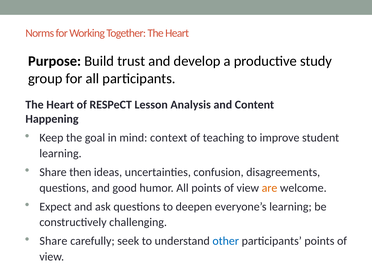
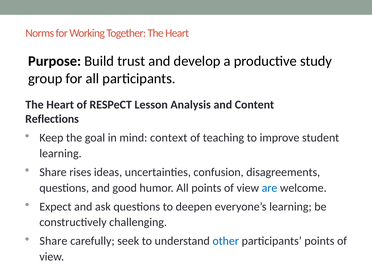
Happening: Happening -> Reflections (52, 119)
then: then -> rises (80, 172)
are colour: orange -> blue (270, 188)
